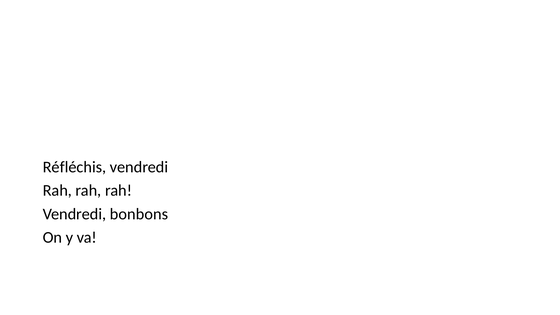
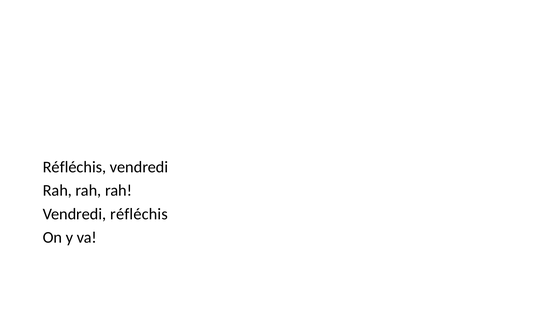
Vendredi bonbons: bonbons -> réfléchis (139, 214)
